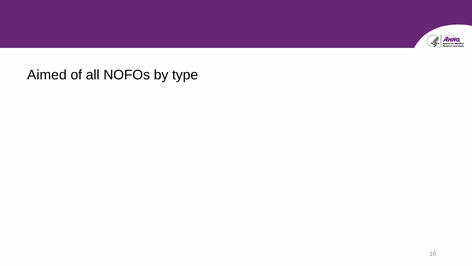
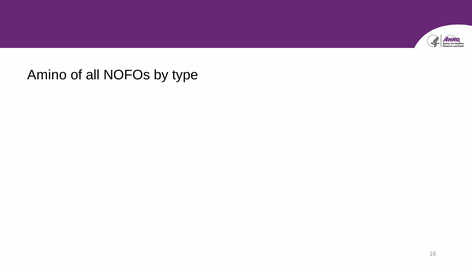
Aimed: Aimed -> Amino (47, 75)
